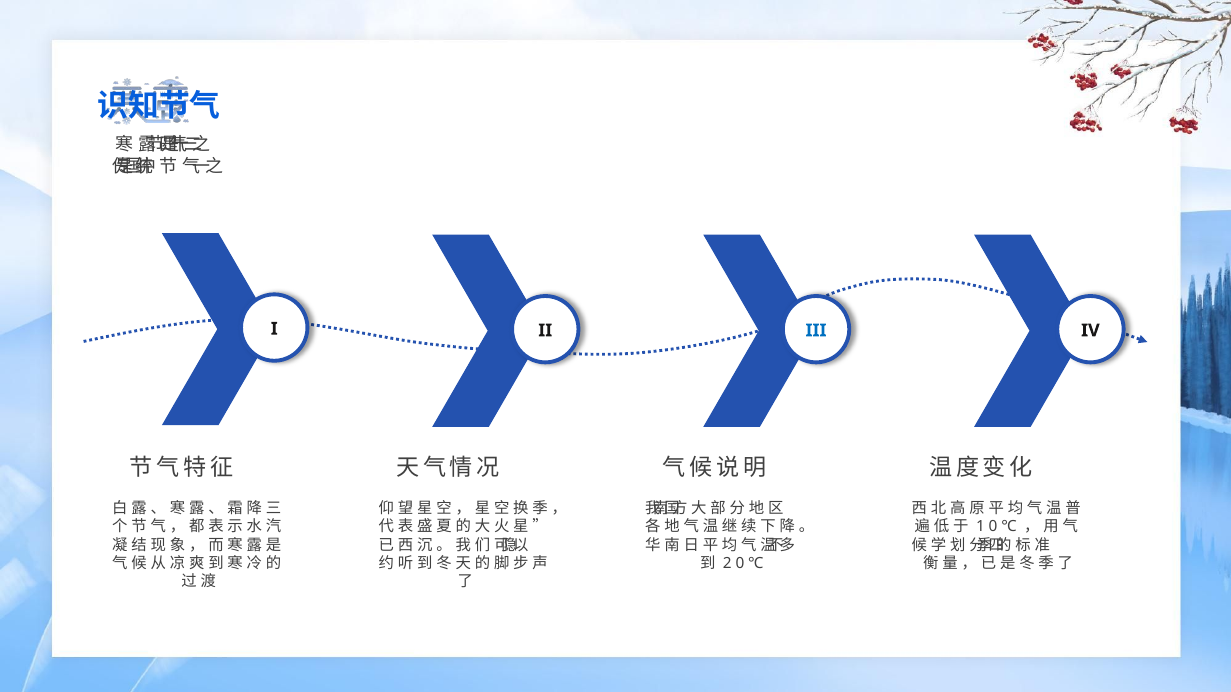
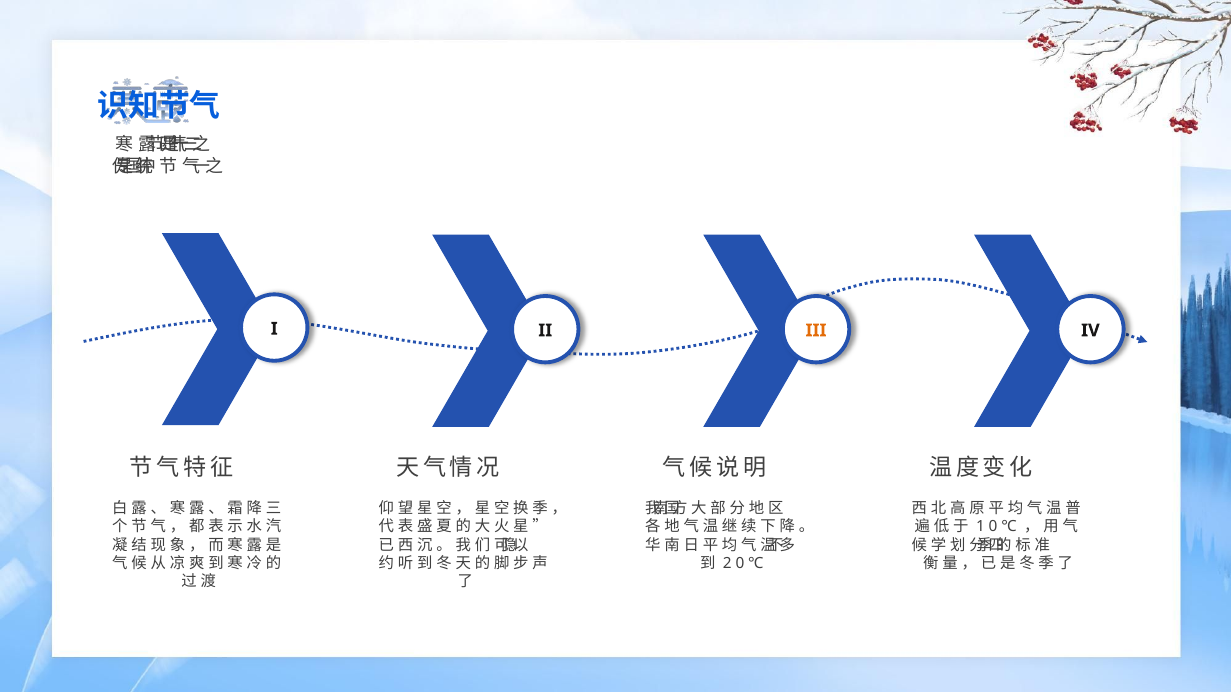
III colour: blue -> orange (816, 331)
